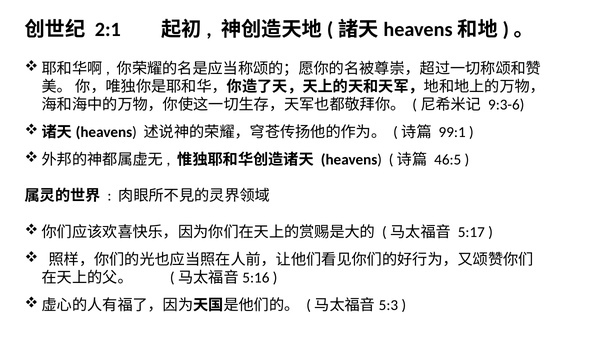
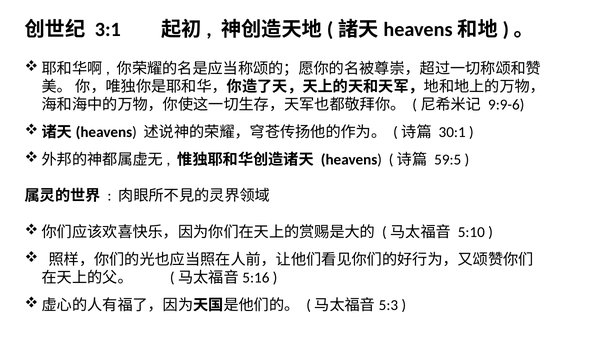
2:1: 2:1 -> 3:1 (108, 30)
9:3-6: 9:3-6 -> 9:9-6 (506, 105)
99:1: 99:1 -> 30:1 (452, 132)
46:5: 46:5 -> 59:5 (448, 159)
5:17: 5:17 -> 5:10 (471, 232)
